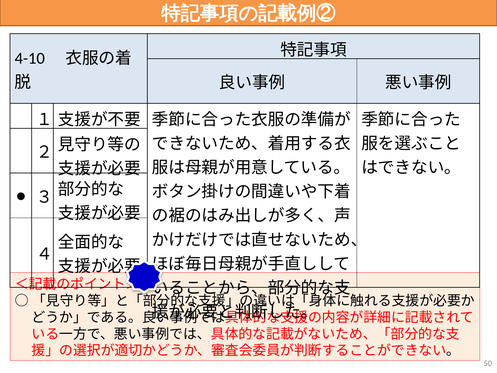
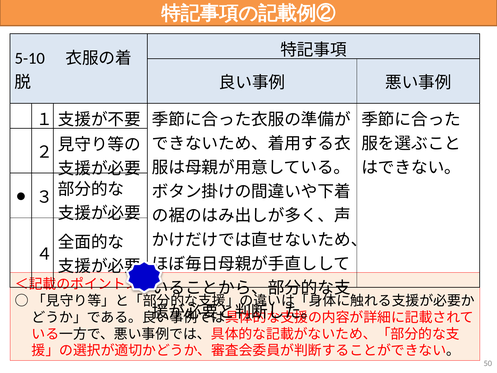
4-10: 4-10 -> 5-10 (30, 58)
